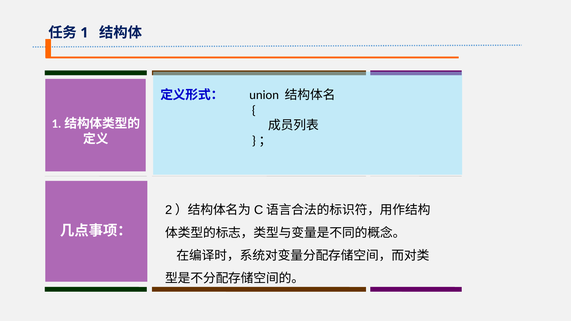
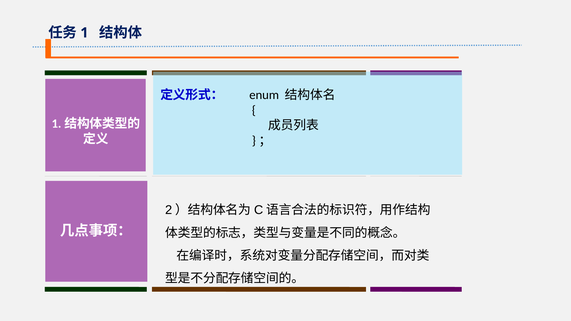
union: union -> enum (264, 95)
